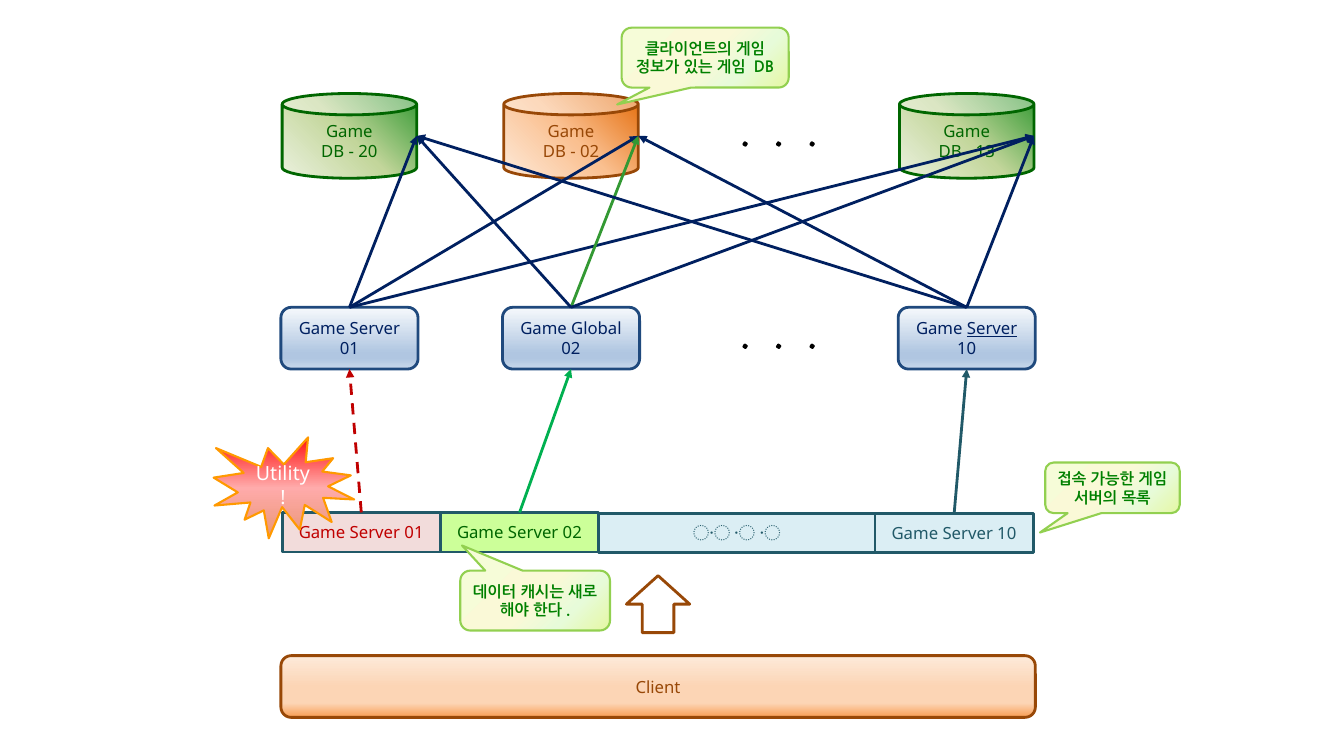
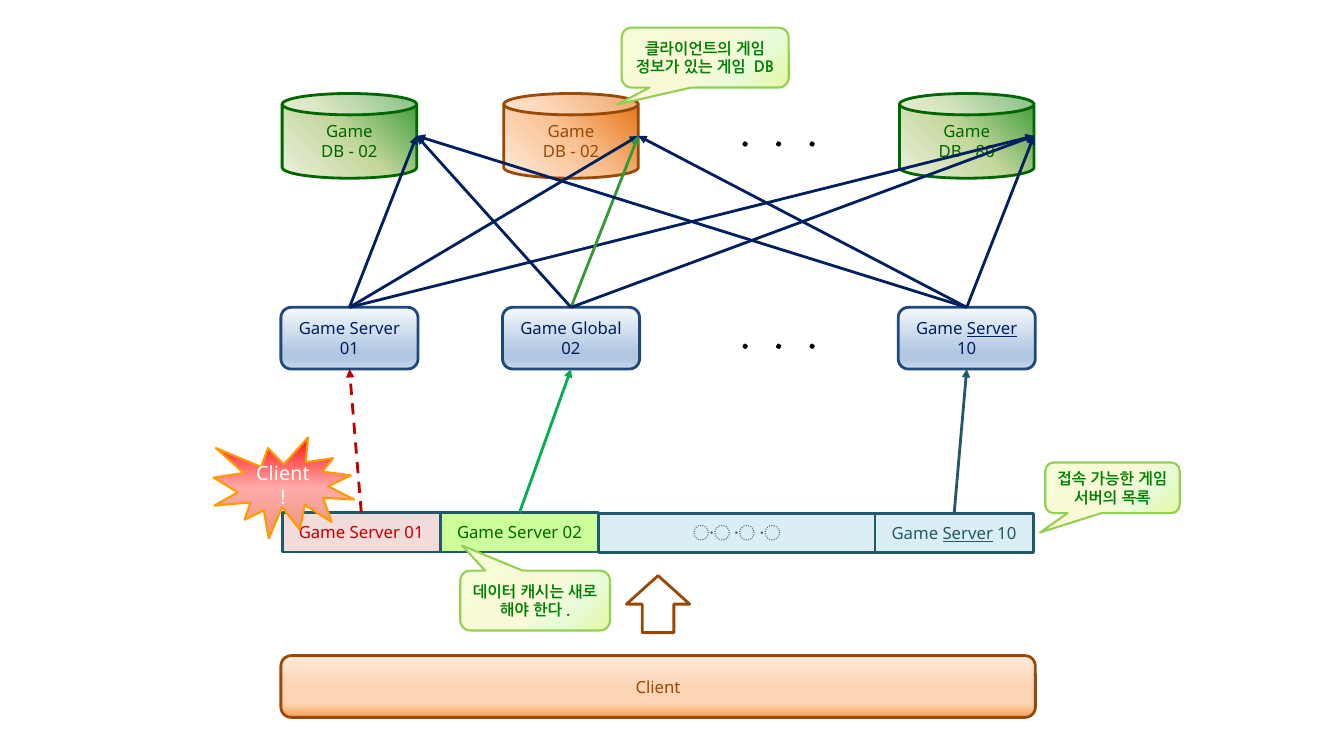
20: 20 -> 02 (368, 152)
13: 13 -> 80 (985, 152)
Utility: Utility -> Client (283, 474)
Server underline: none -> present (968, 534)
